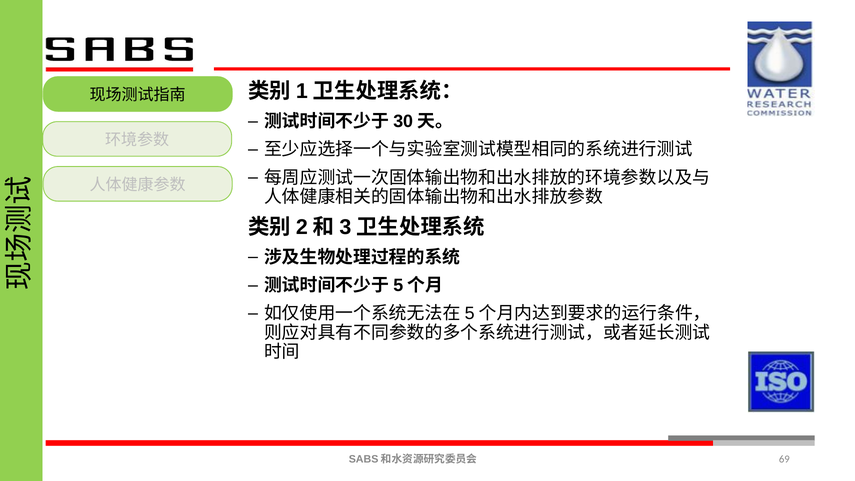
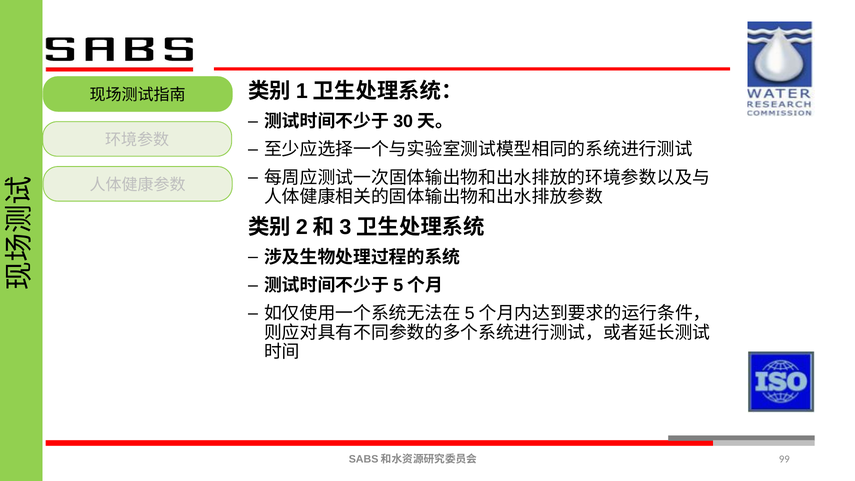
69: 69 -> 99 (784, 459)
